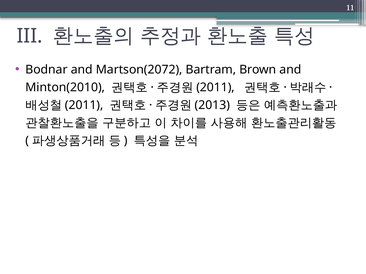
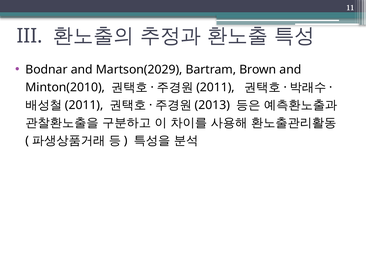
Martson(2072: Martson(2072 -> Martson(2029 (139, 70)
